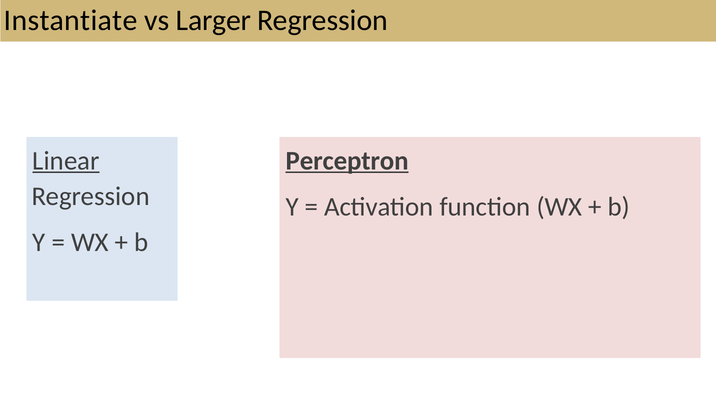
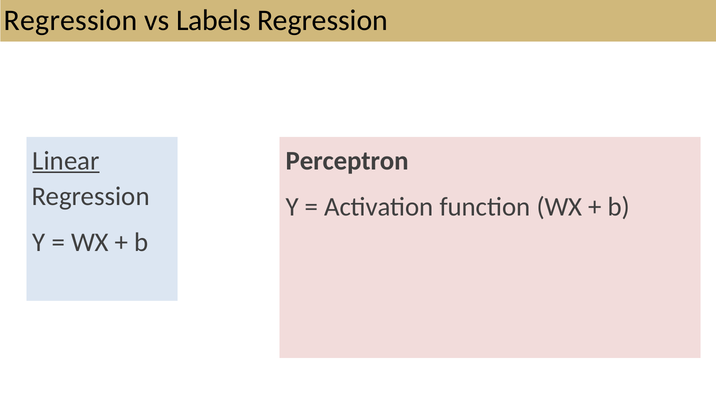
Instantiate: Instantiate -> Regression (71, 20)
Larger: Larger -> Labels (213, 20)
Perceptron underline: present -> none (347, 161)
